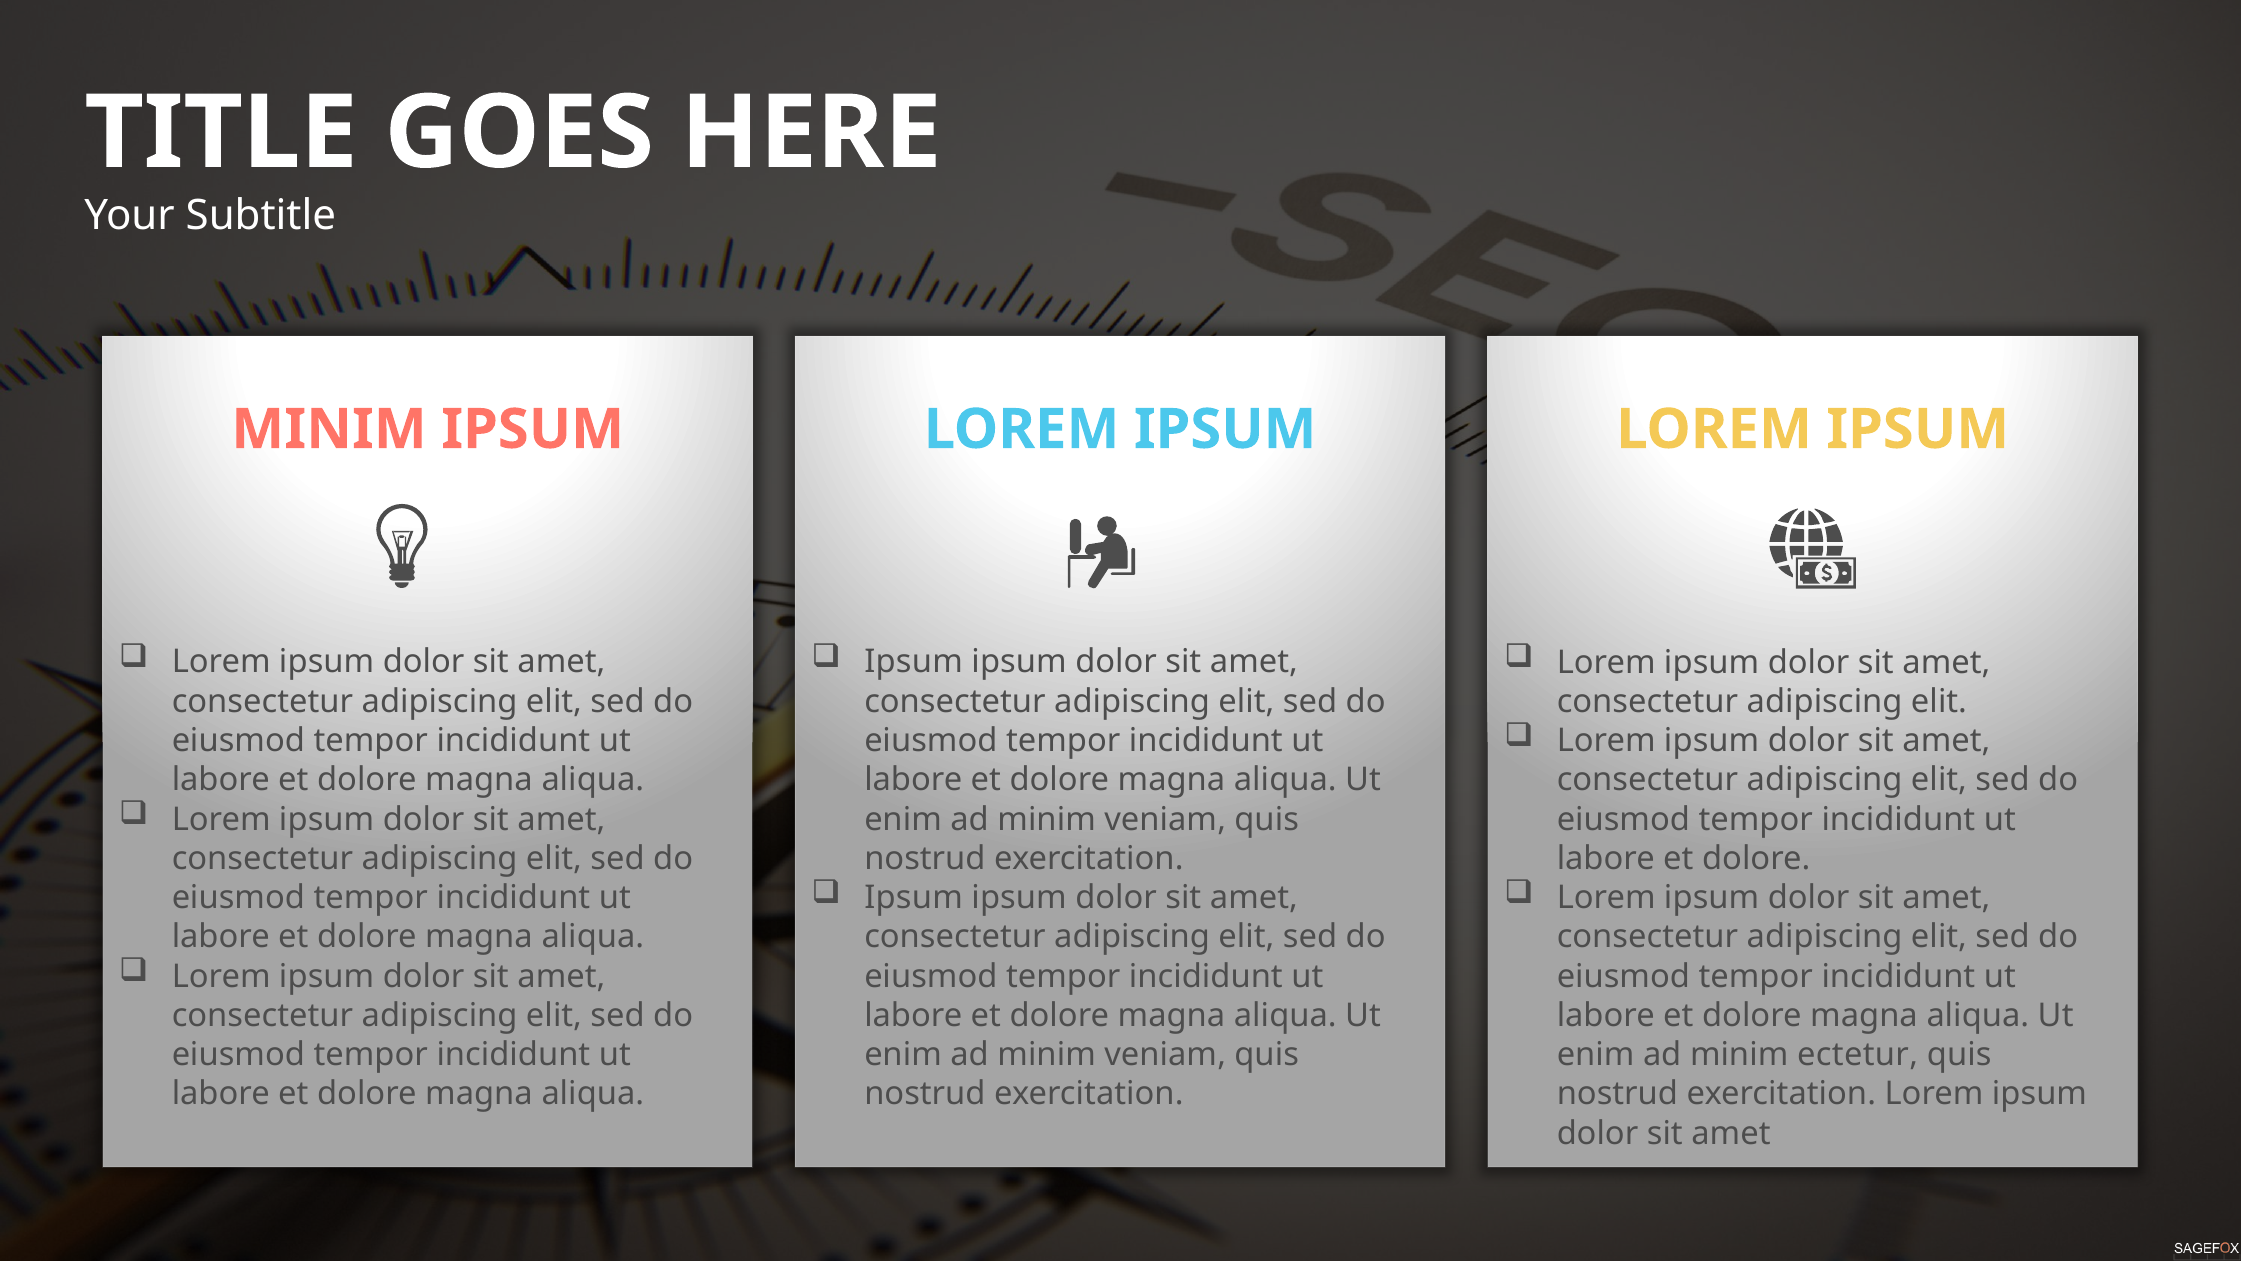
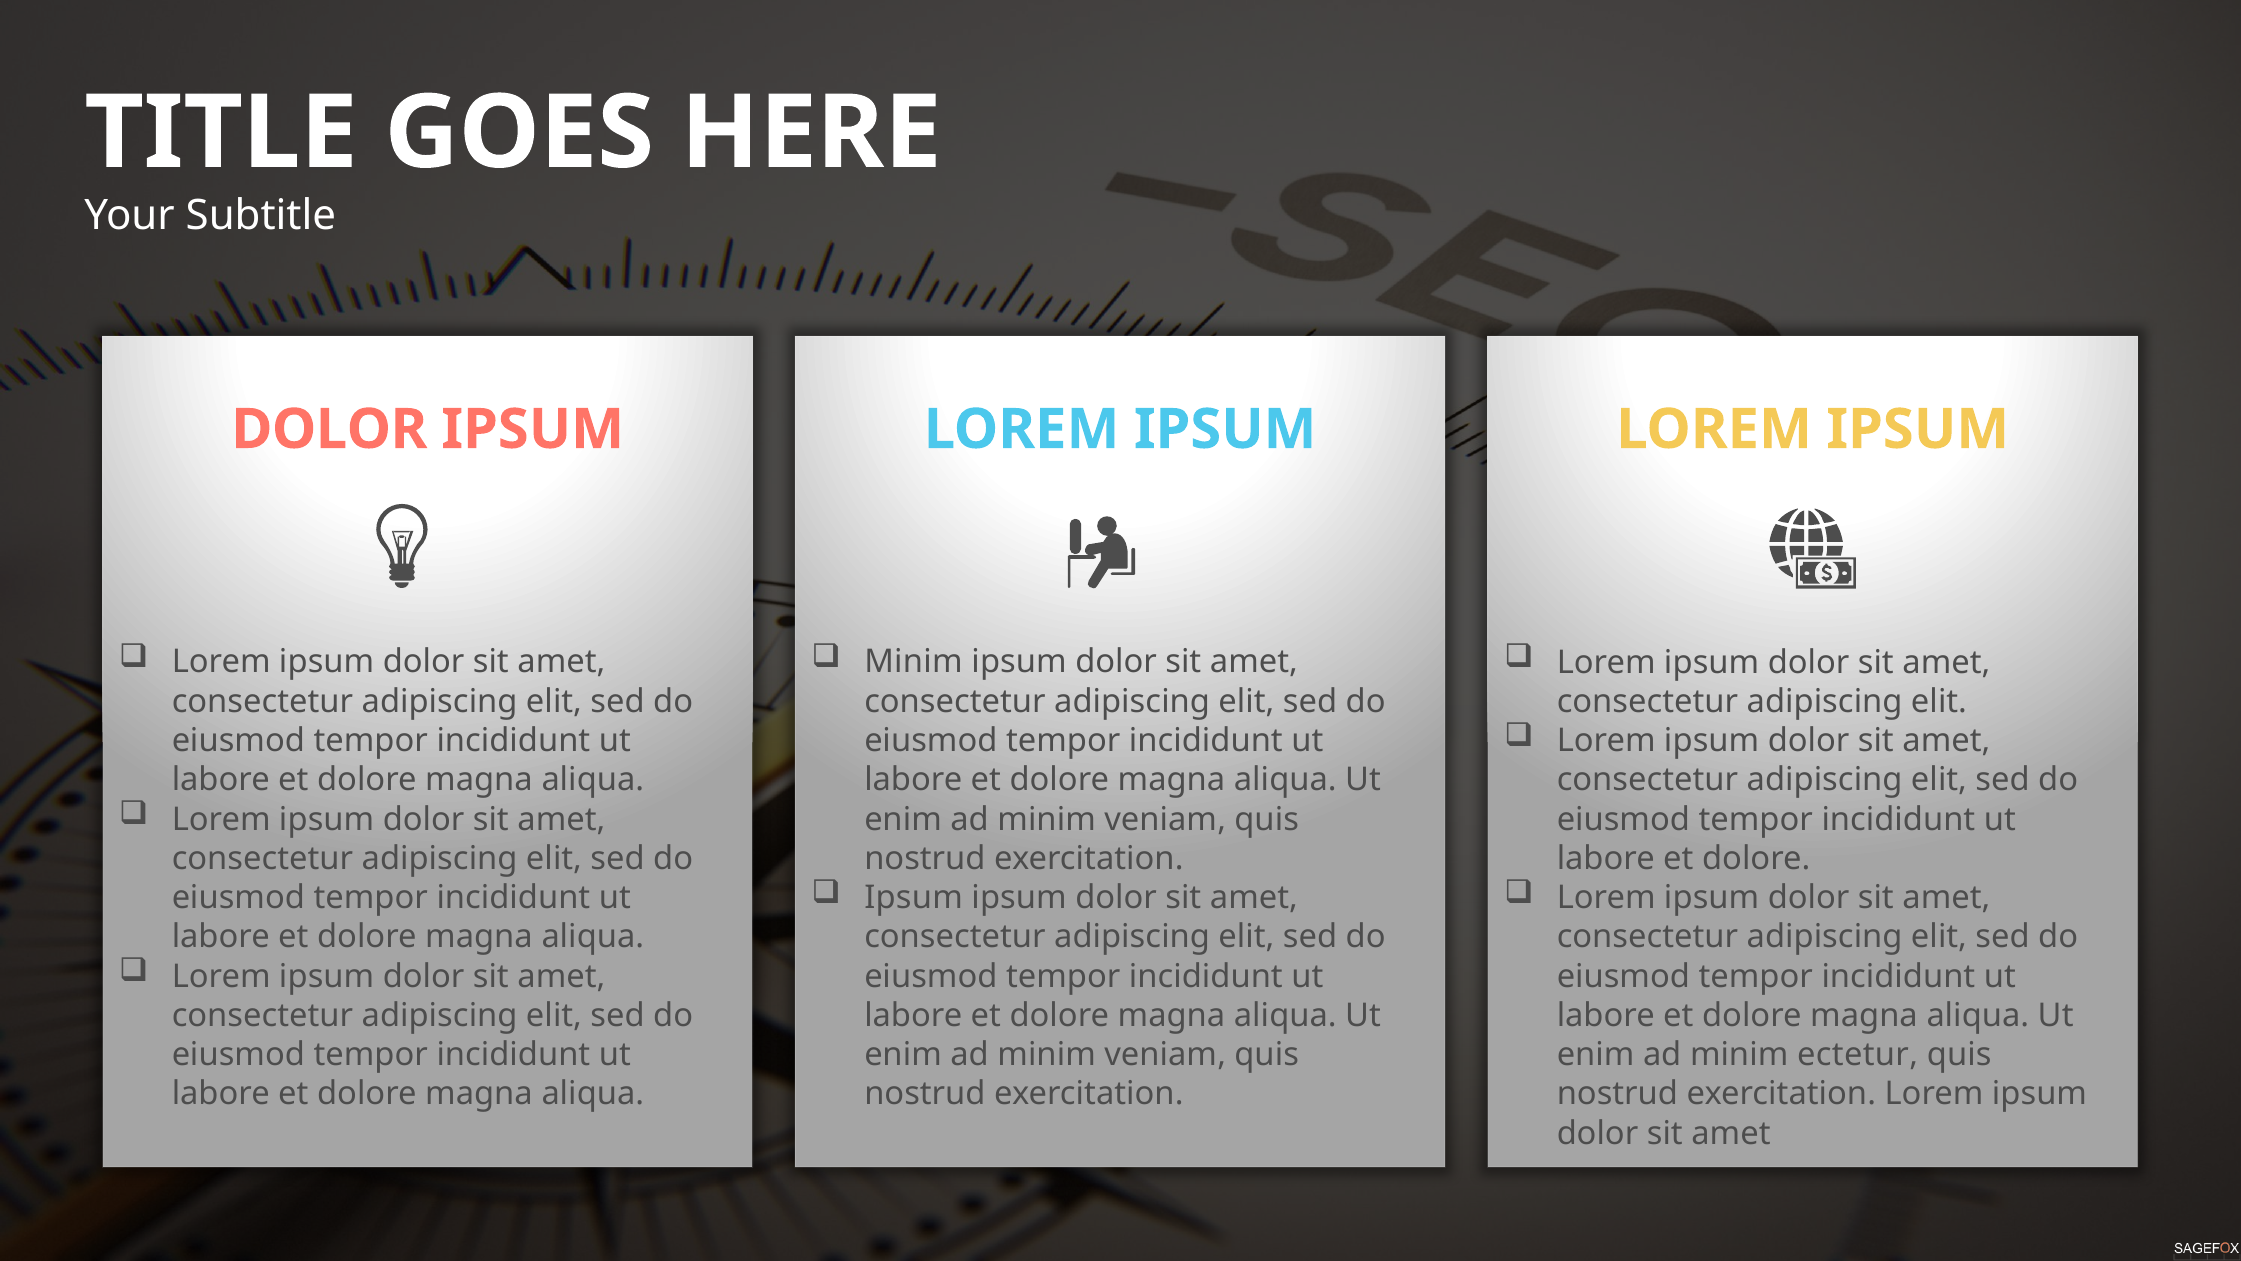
MINIM: MINIM -> DOLOR (329, 429)
Ipsum: Ipsum -> Minim (914, 662)
